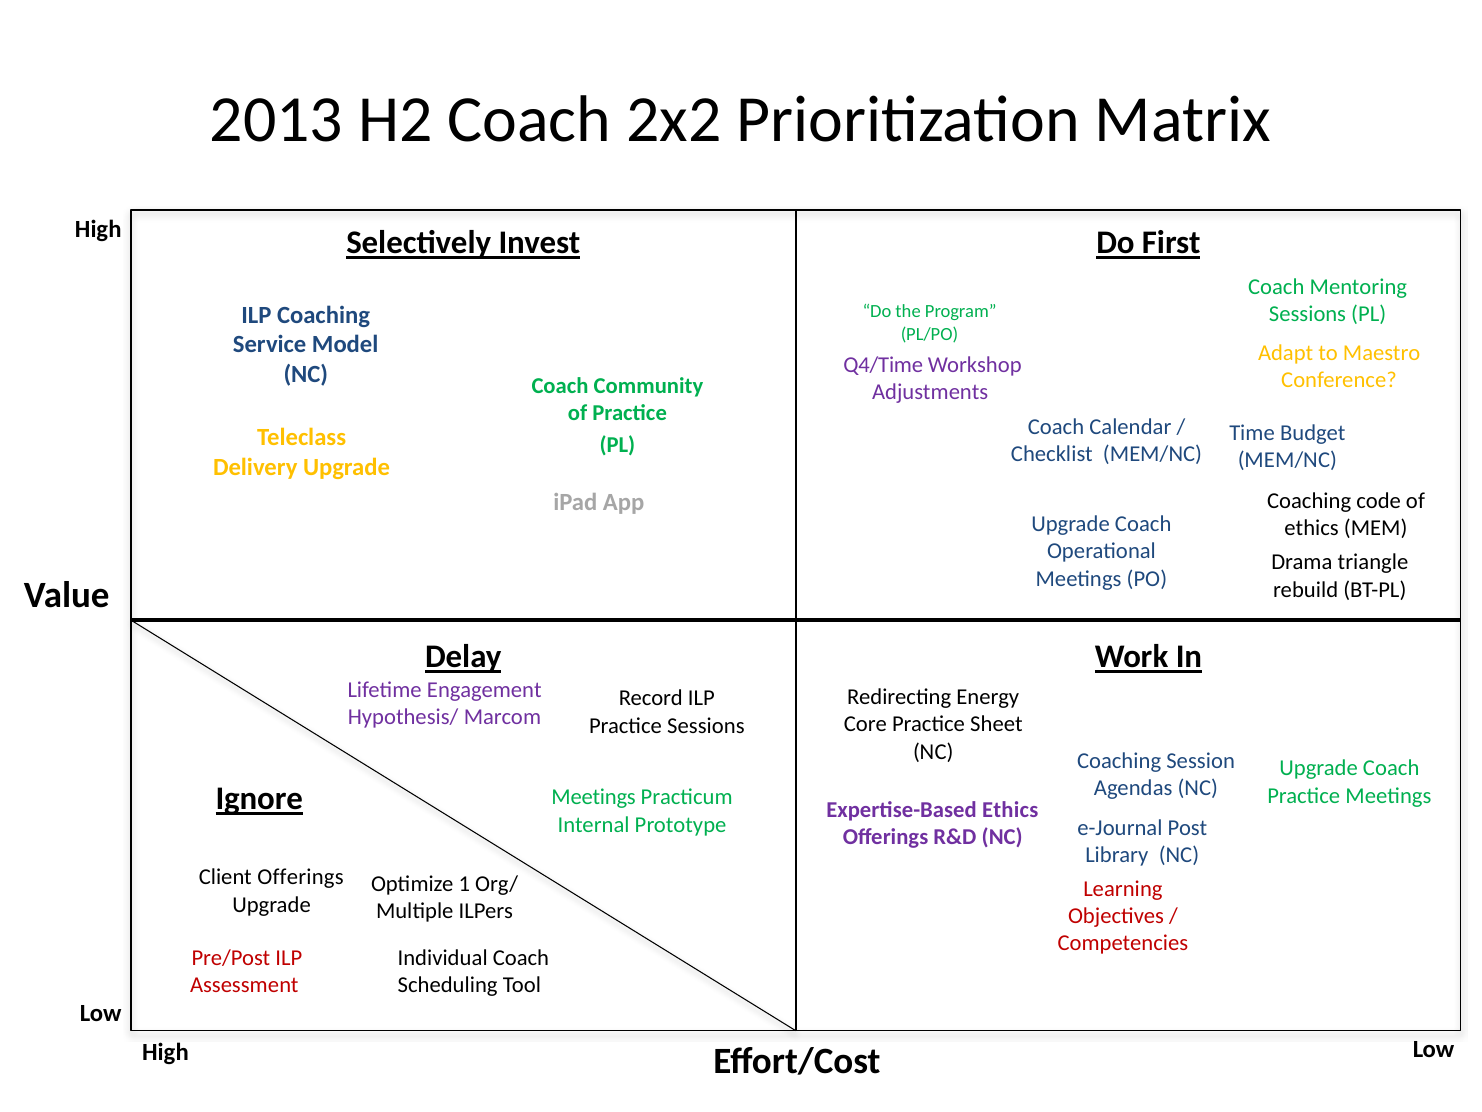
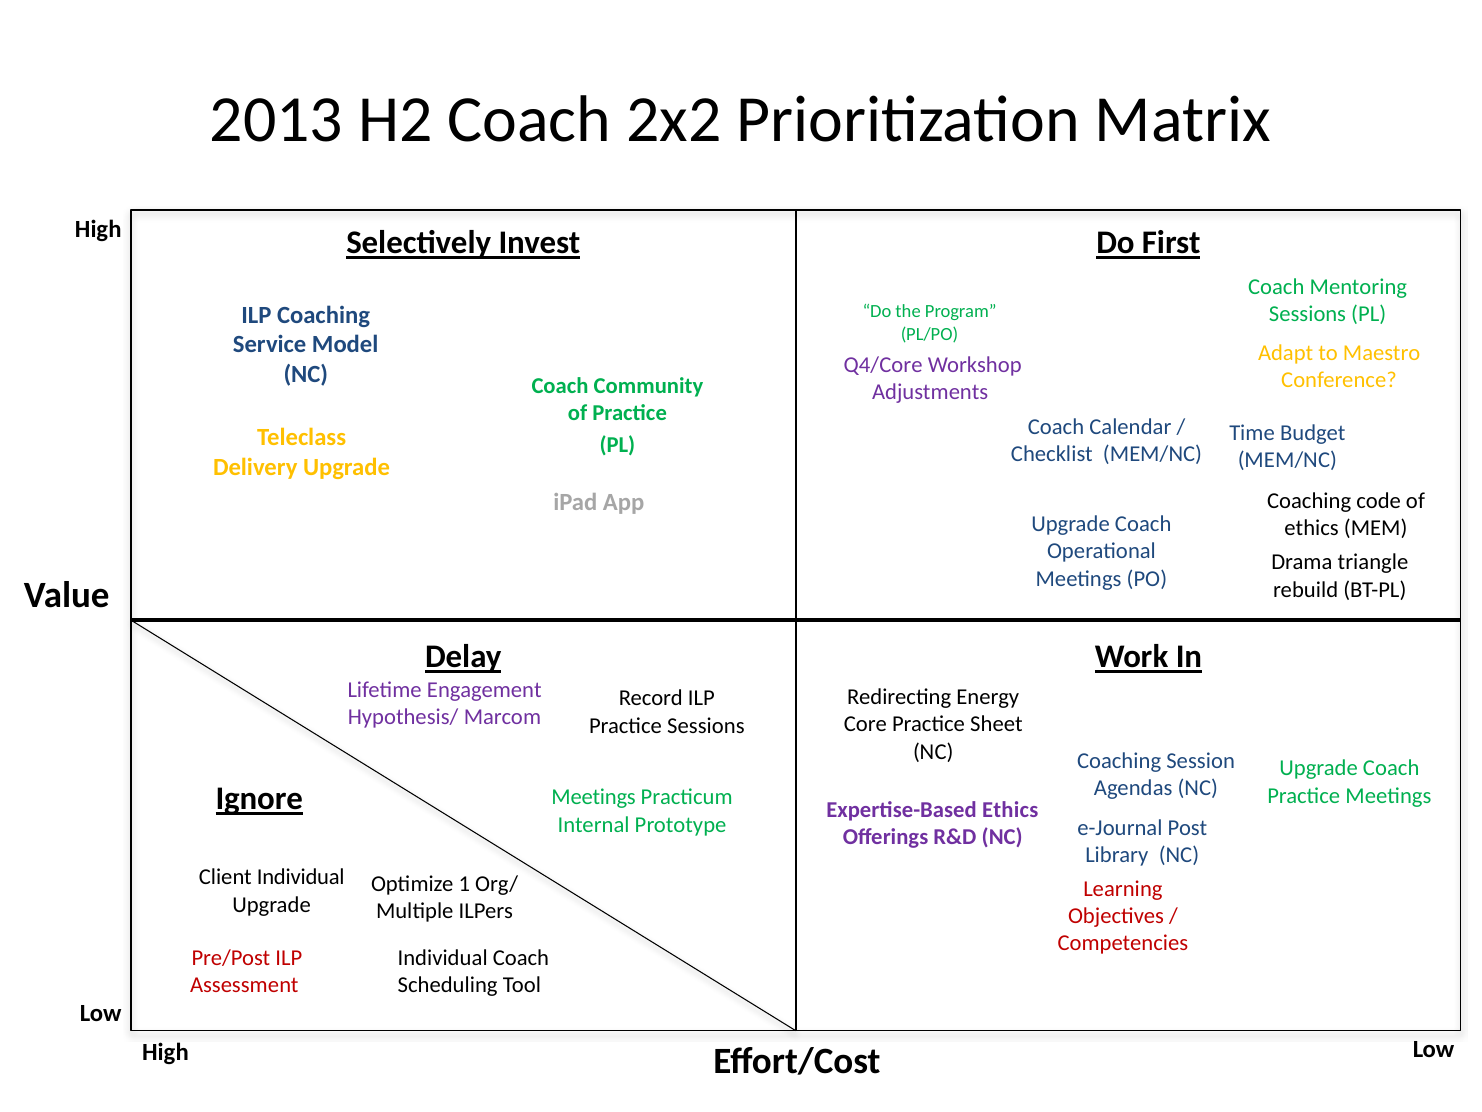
Q4/Time: Q4/Time -> Q4/Core (883, 365)
Client Offerings: Offerings -> Individual (301, 877)
